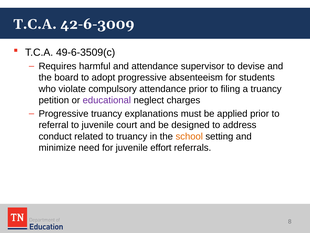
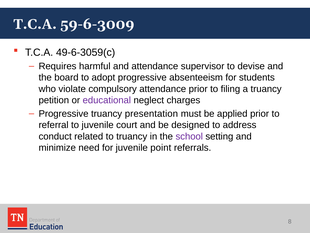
42-6-3009: 42-6-3009 -> 59-6-3009 (97, 24)
49-6-3509(c: 49-6-3509(c -> 49-6-3059(c (86, 52)
explanations: explanations -> presentation (151, 113)
school colour: orange -> purple (189, 136)
effort: effort -> point (161, 147)
